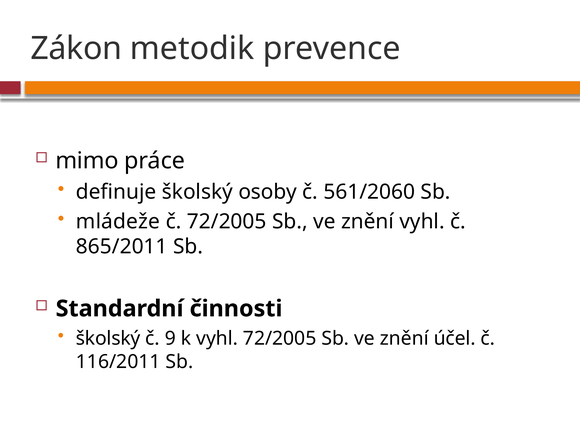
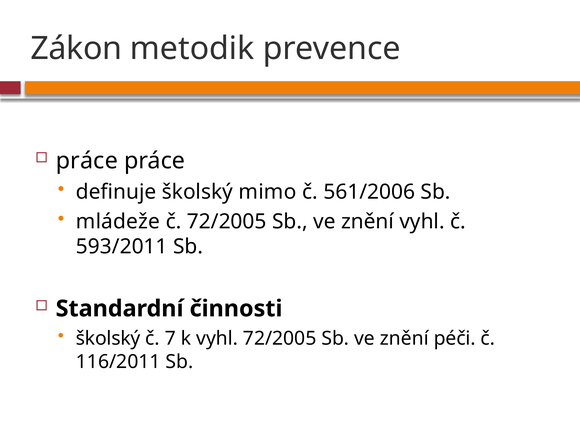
mimo: mimo -> práce (87, 161)
osoby: osoby -> mimo (267, 192)
561/2060: 561/2060 -> 561/2006 (369, 192)
865/2011: 865/2011 -> 593/2011 (122, 247)
9: 9 -> 7 (170, 338)
účel: účel -> péči (455, 338)
